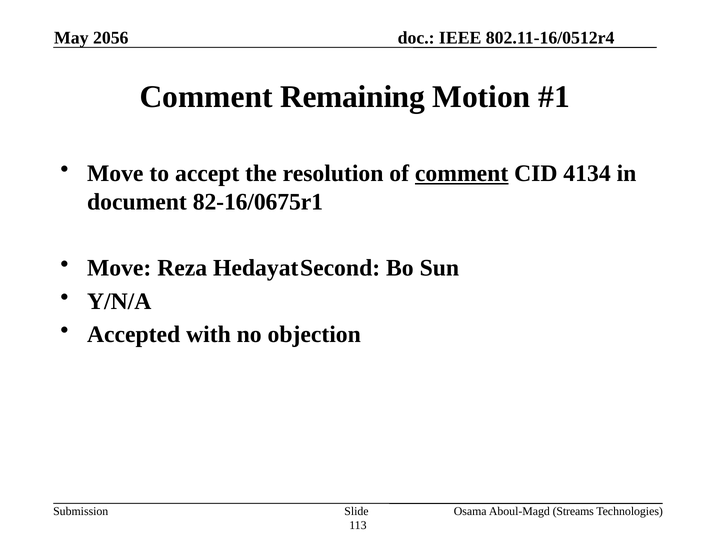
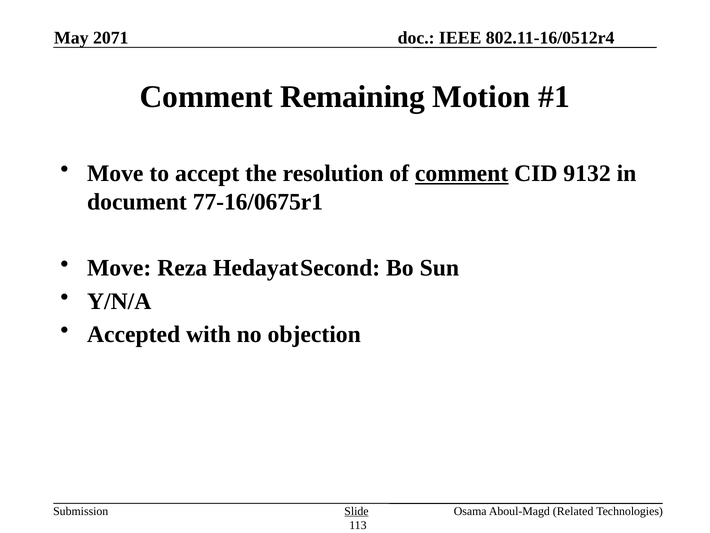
2056: 2056 -> 2071 (111, 38)
4134: 4134 -> 9132 (587, 173)
82-16/0675r1: 82-16/0675r1 -> 77-16/0675r1 (258, 202)
Slide underline: none -> present (356, 511)
Streams: Streams -> Related (573, 511)
